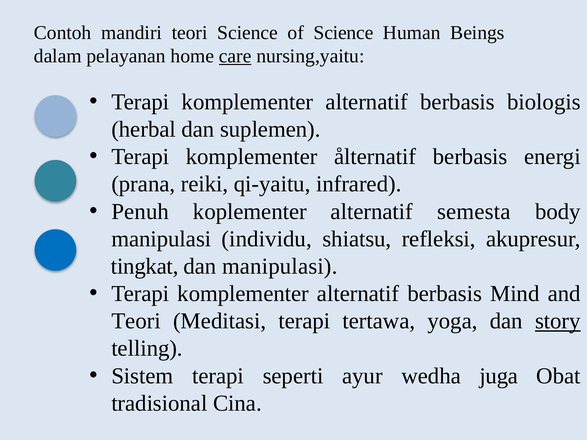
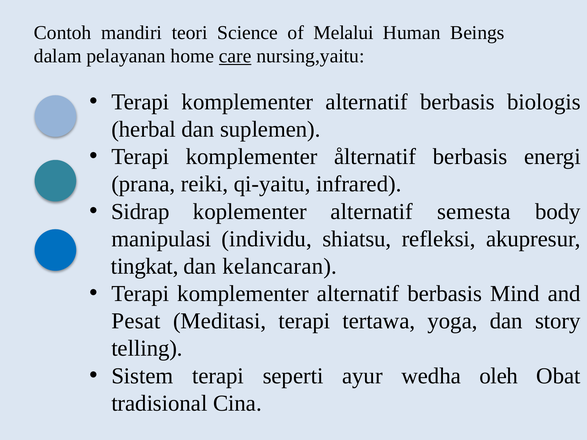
of Science: Science -> Melalui (344, 33)
Penuh: Penuh -> Sidrap (140, 212)
dan manipulasi: manipulasi -> kelancaran (280, 266)
Teori: Teori -> Pesat (136, 321)
story underline: present -> none (558, 321)
juga: juga -> oleh (499, 376)
